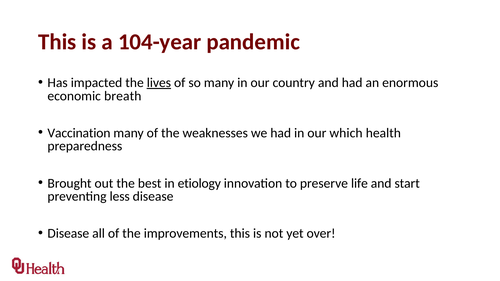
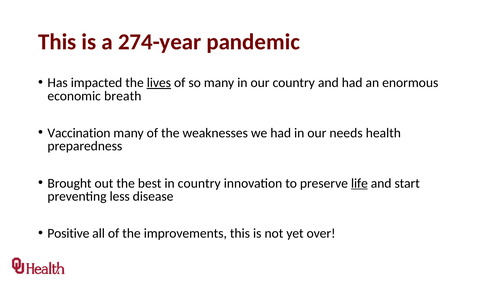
104-year: 104-year -> 274-year (160, 42)
which: which -> needs (346, 133)
in etiology: etiology -> country (199, 183)
life underline: none -> present (359, 183)
Disease: Disease -> Positive (68, 234)
